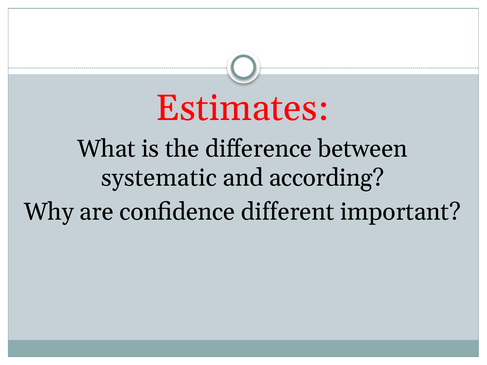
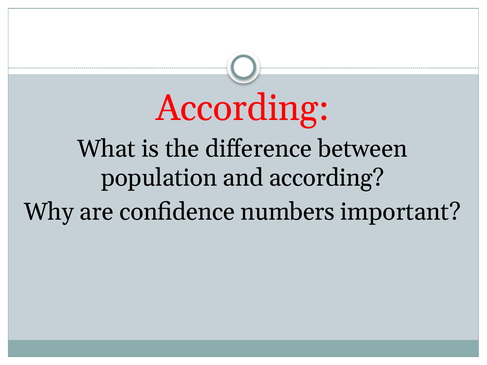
Estimates: Estimates -> According (243, 108)
systematic: systematic -> population (159, 178)
different: different -> numbers (288, 212)
